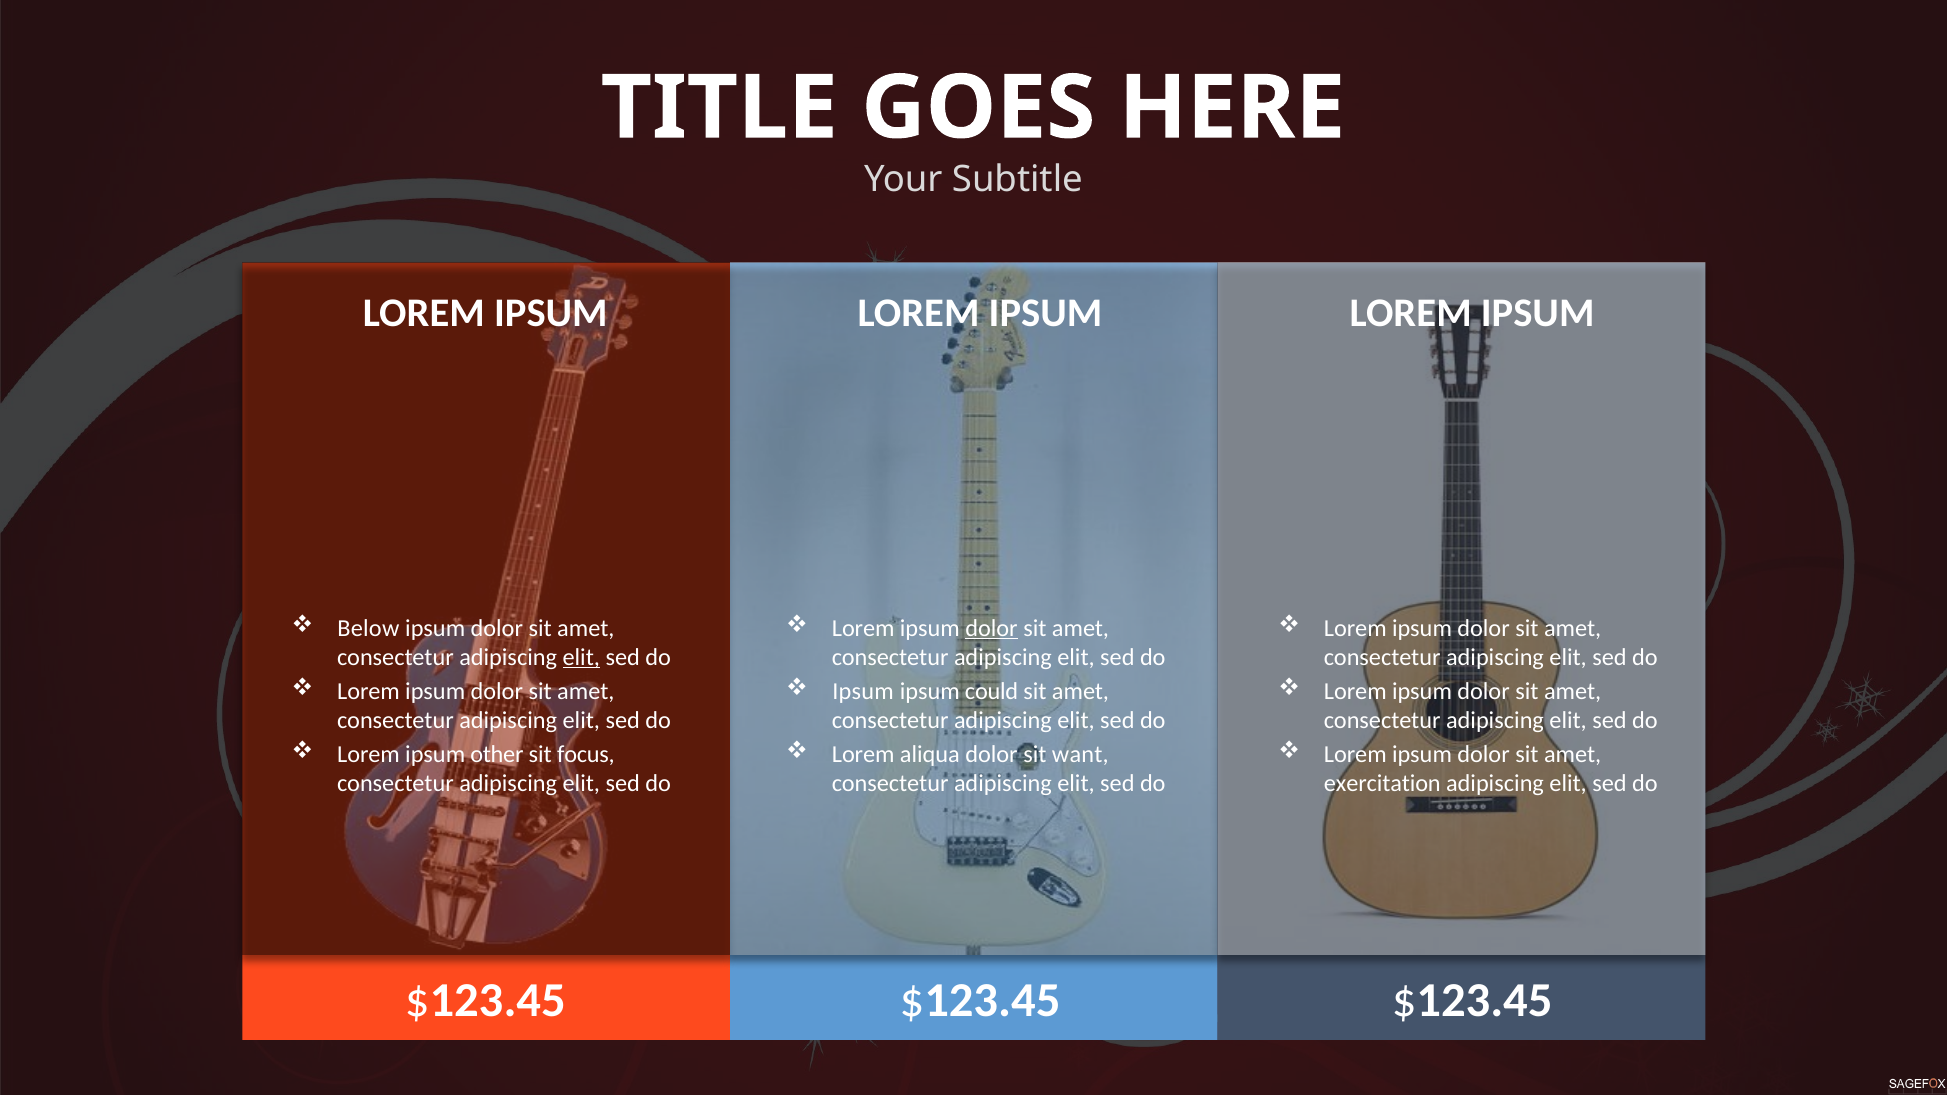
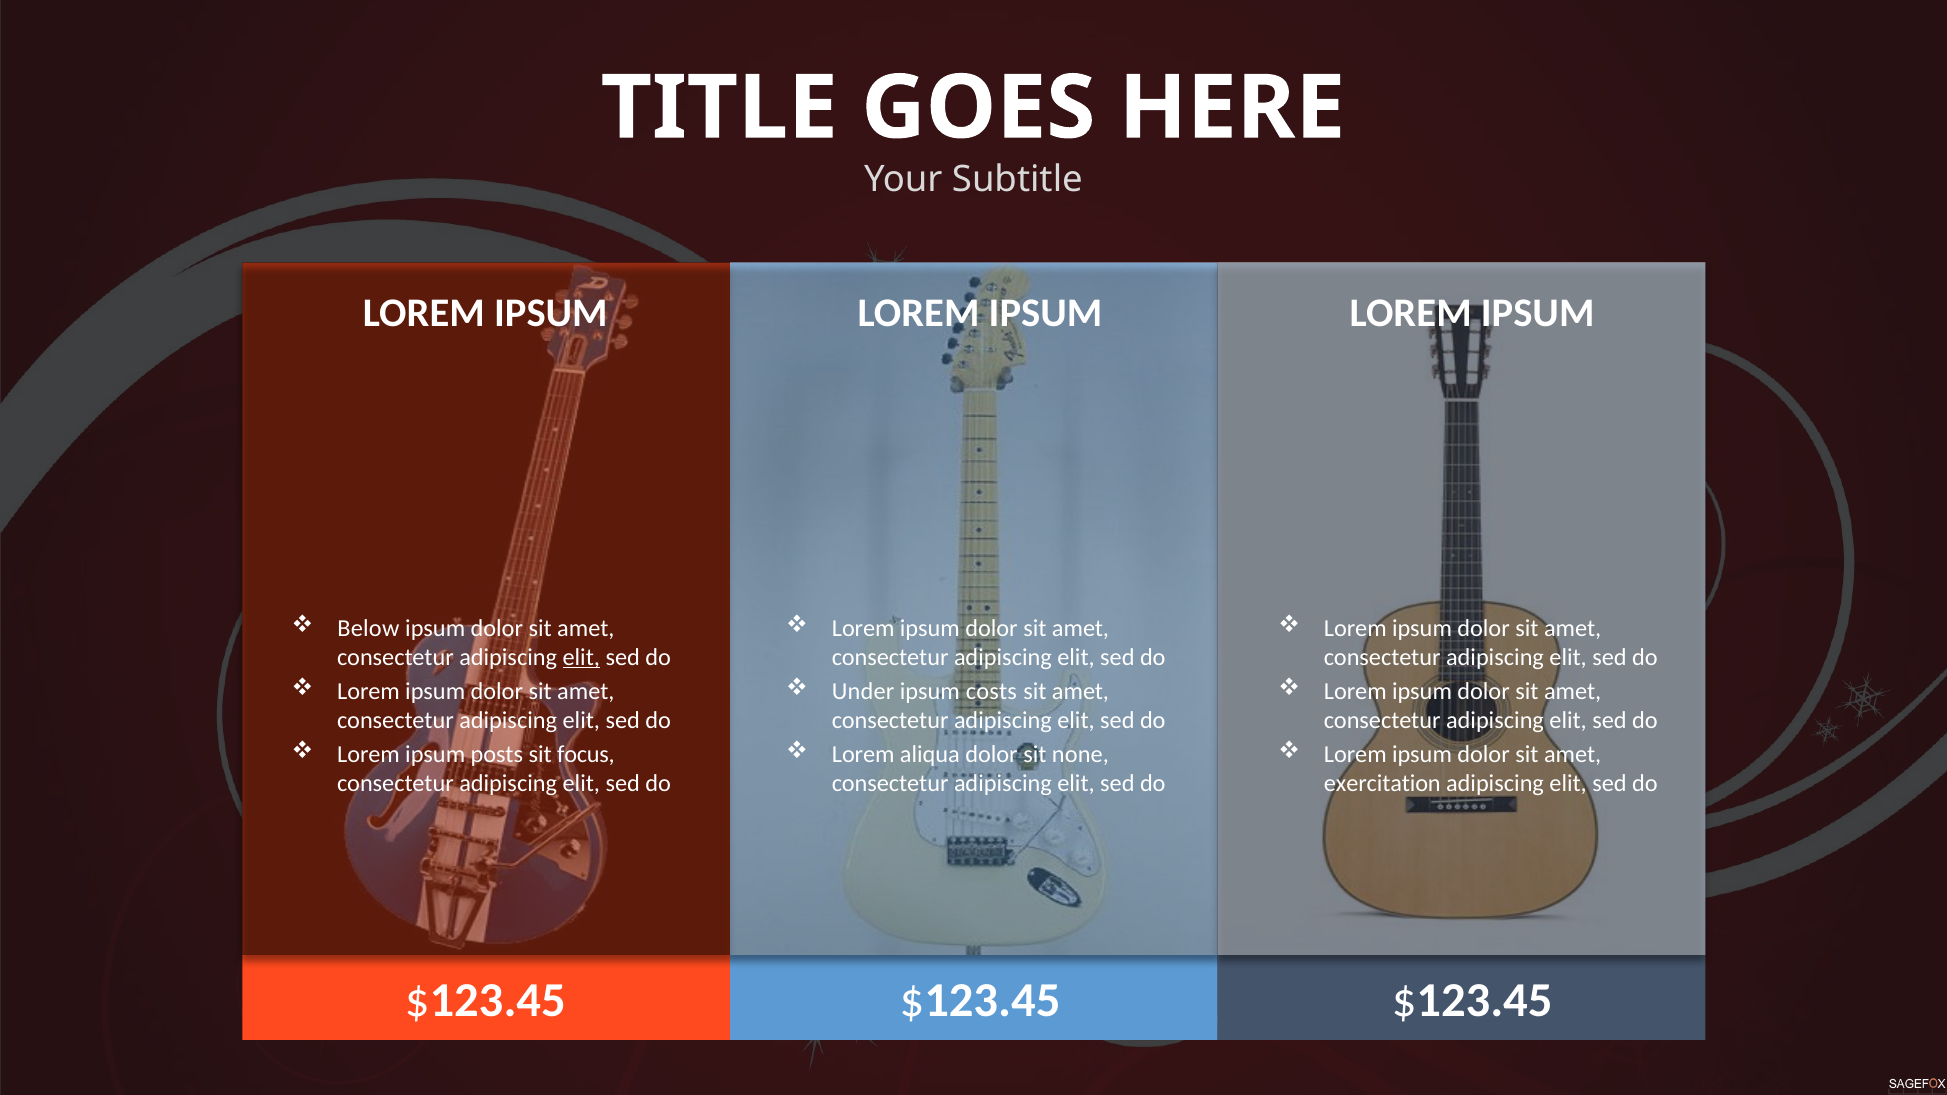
dolor underline: present -> none (991, 628)
Ipsum: Ipsum -> Under (863, 691)
could: could -> costs (991, 691)
other: other -> posts (497, 755)
want: want -> none (1080, 755)
